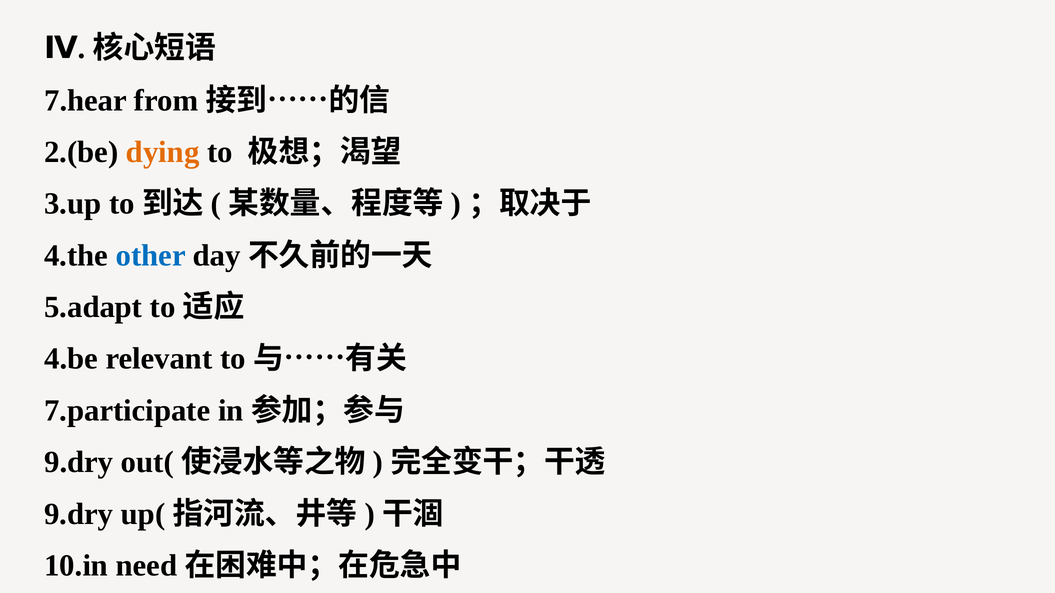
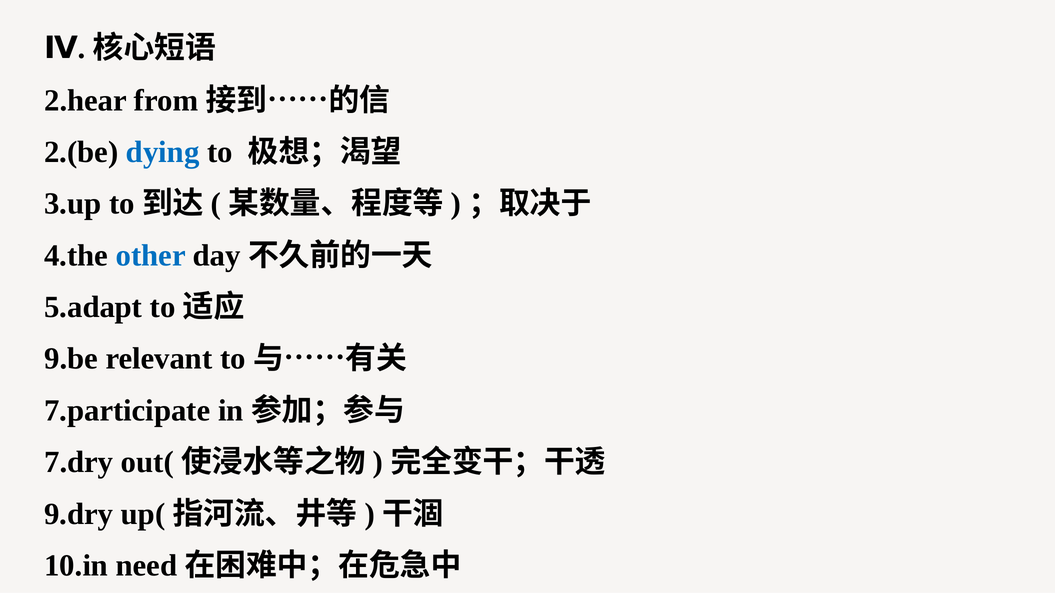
7.hear: 7.hear -> 2.hear (86, 101)
dying colour: orange -> blue (163, 152)
4.be: 4.be -> 9.be (71, 359)
9.dry: 9.dry -> 7.dry (79, 463)
